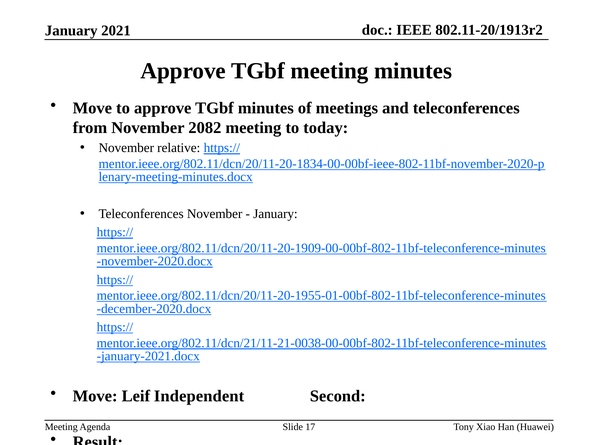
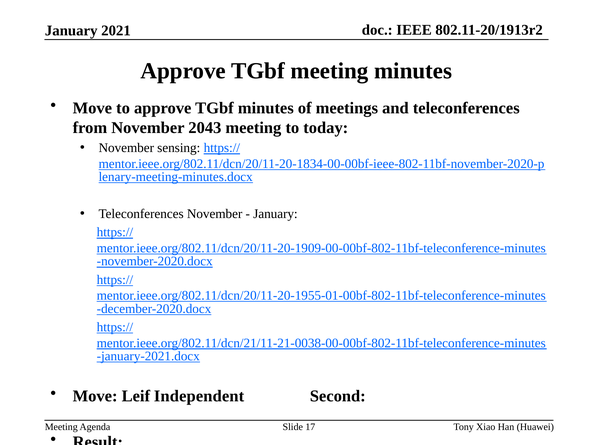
2082: 2082 -> 2043 (205, 128)
relative: relative -> sensing (179, 148)
